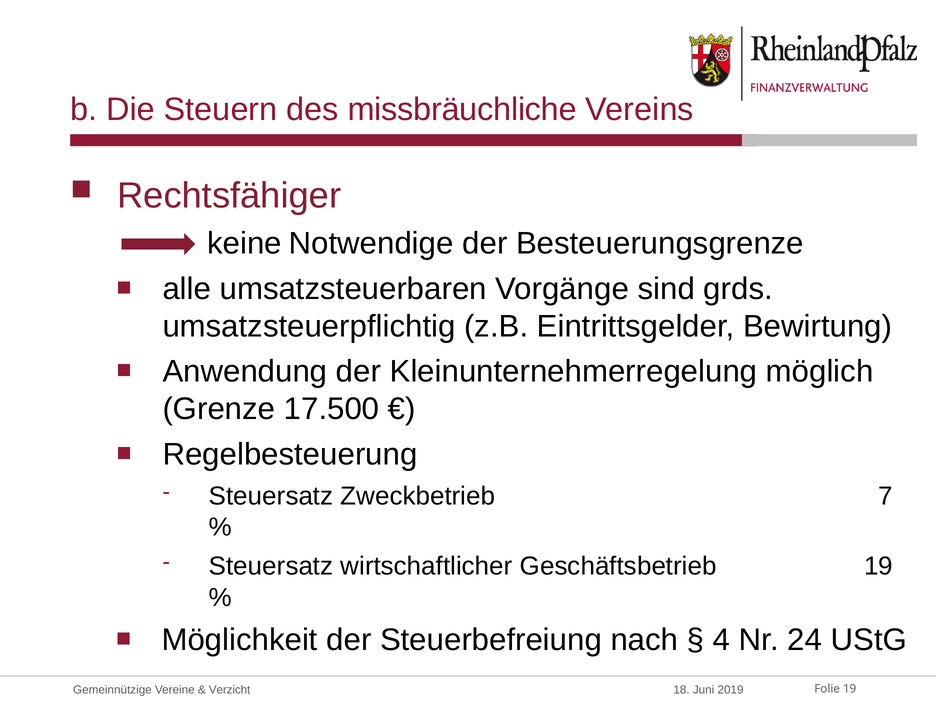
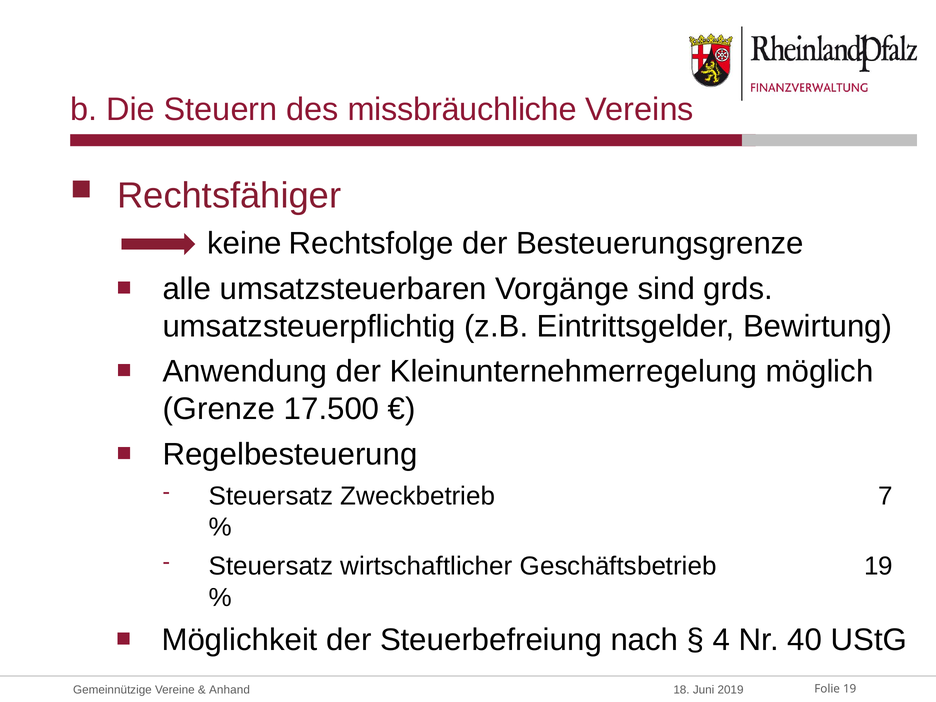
Notwendige: Notwendige -> Rechtsfolge (371, 244)
24: 24 -> 40 (805, 640)
Verzicht: Verzicht -> Anhand (229, 690)
